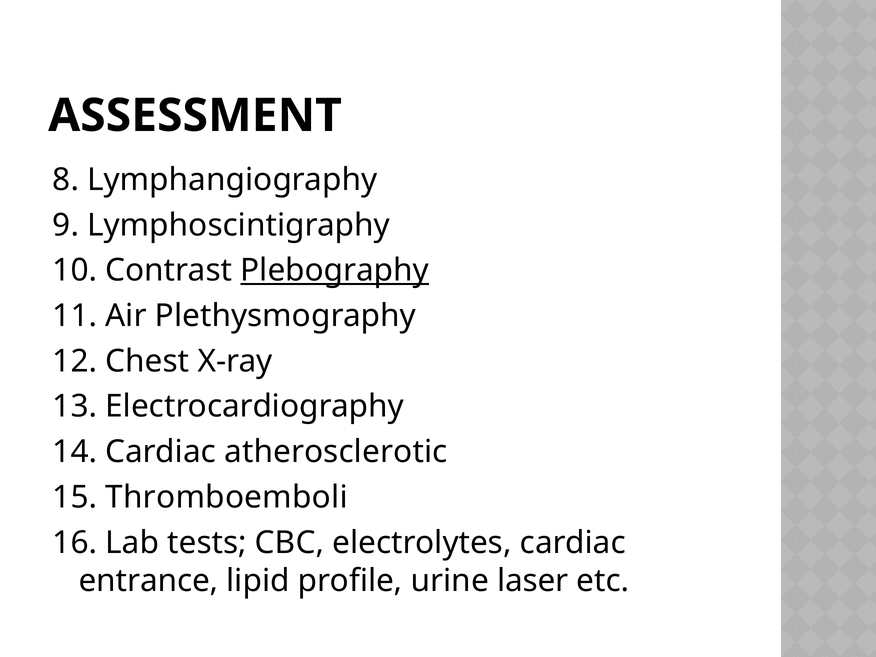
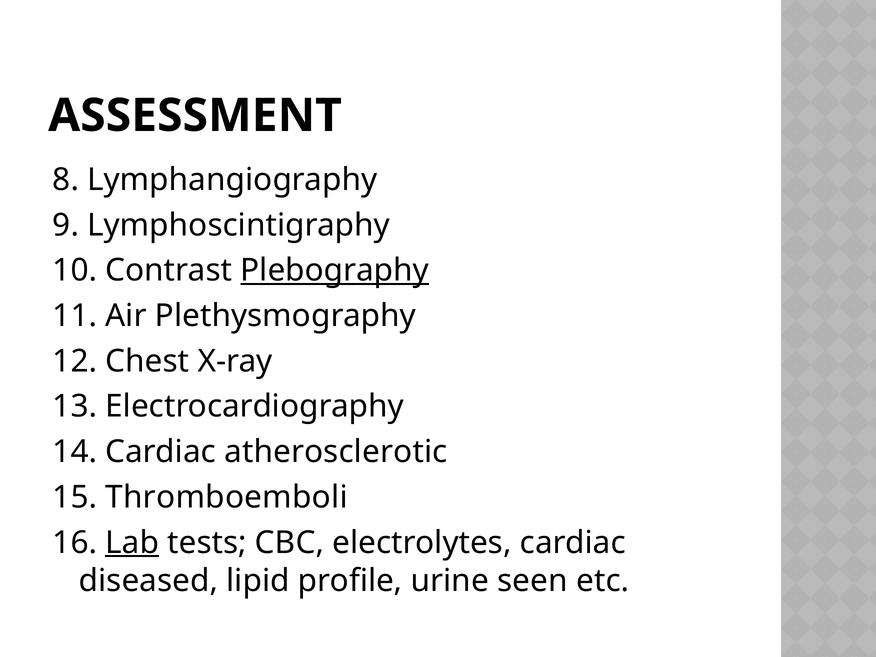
Lab underline: none -> present (132, 543)
entrance: entrance -> diseased (148, 581)
laser: laser -> seen (533, 581)
